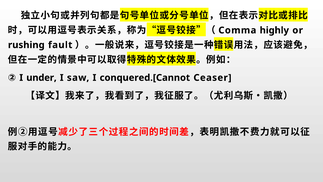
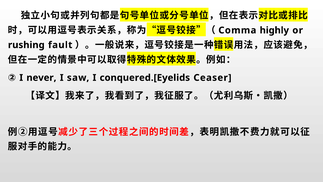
under: under -> never (41, 78)
conquered.[Cannot: conquered.[Cannot -> conquered.[Eyelids (145, 78)
